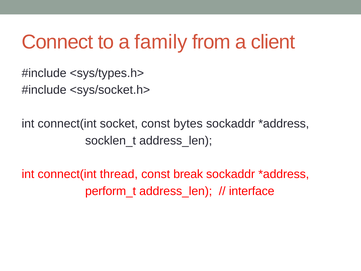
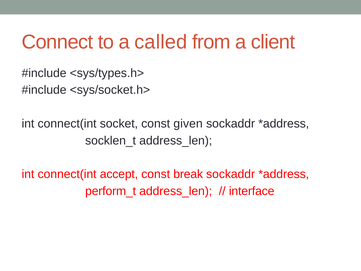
family: family -> called (161, 42)
bytes: bytes -> given (188, 124)
thread: thread -> accept (119, 174)
